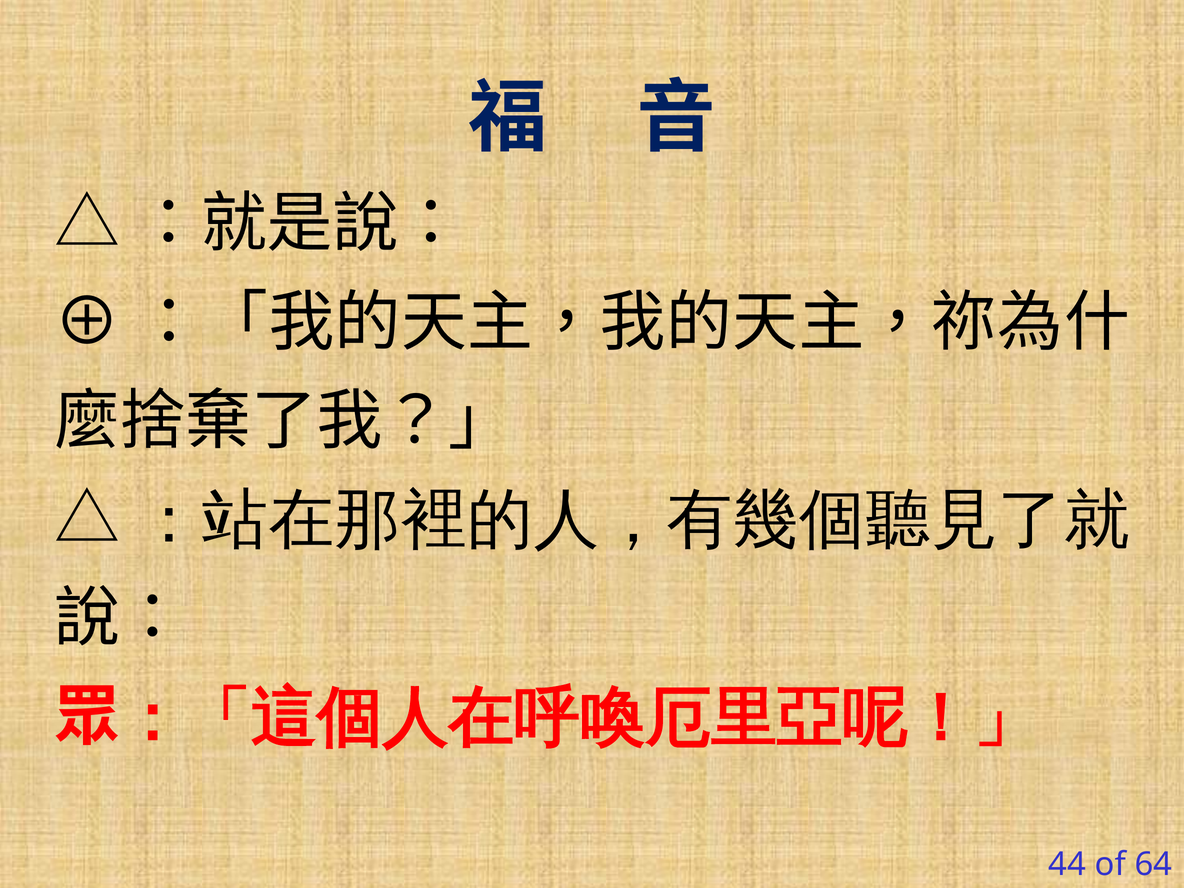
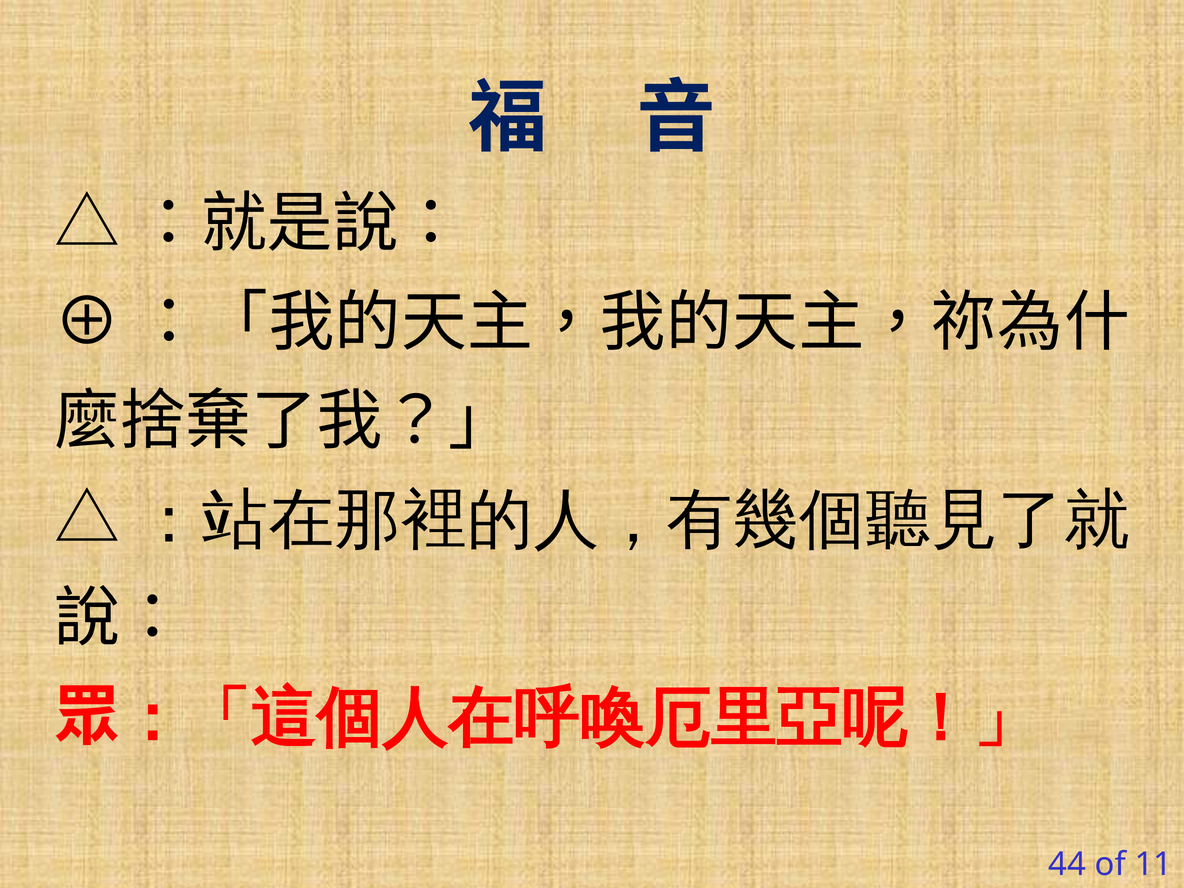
64: 64 -> 11 (1153, 864)
